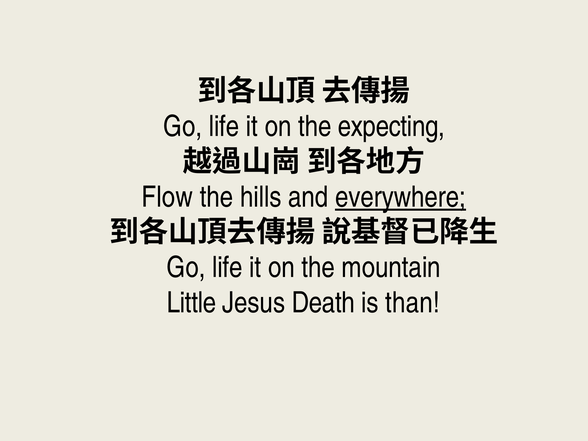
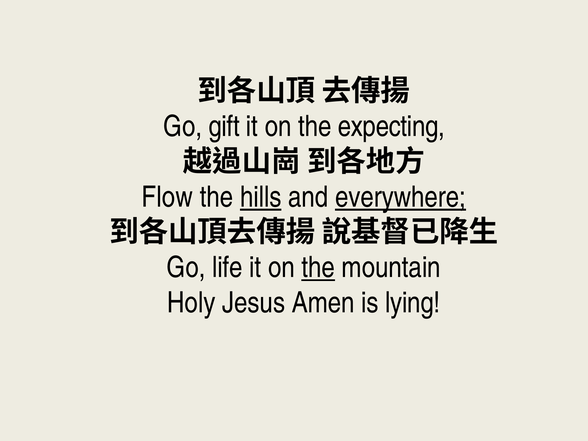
life: life -> gift (224, 126)
hills underline: none -> present (261, 197)
the underline: none -> present (318, 268)
Little: Little -> Holy (191, 303)
Death: Death -> Amen (323, 303)
than: than -> lying (413, 303)
